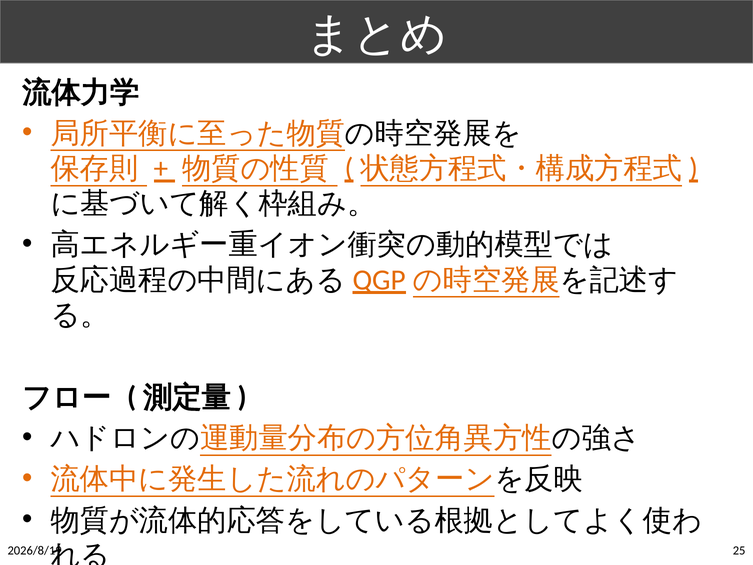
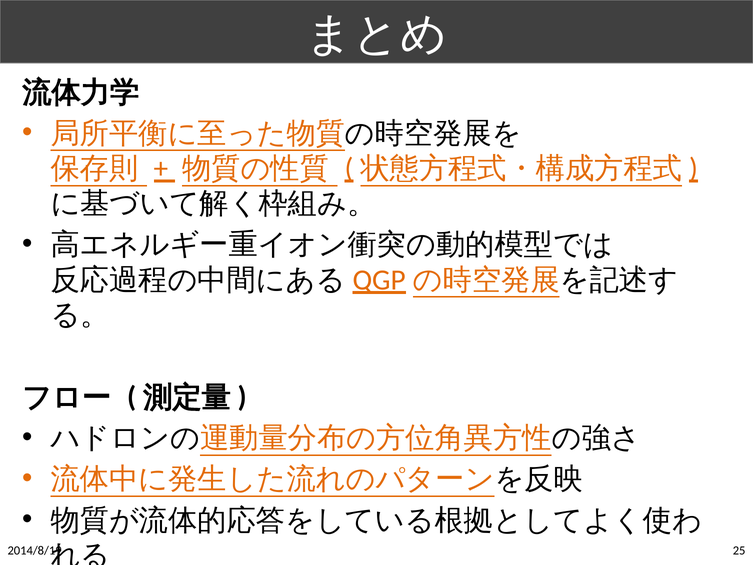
2026/8/19: 2026/8/19 -> 2014/8/19 (35, 551)
